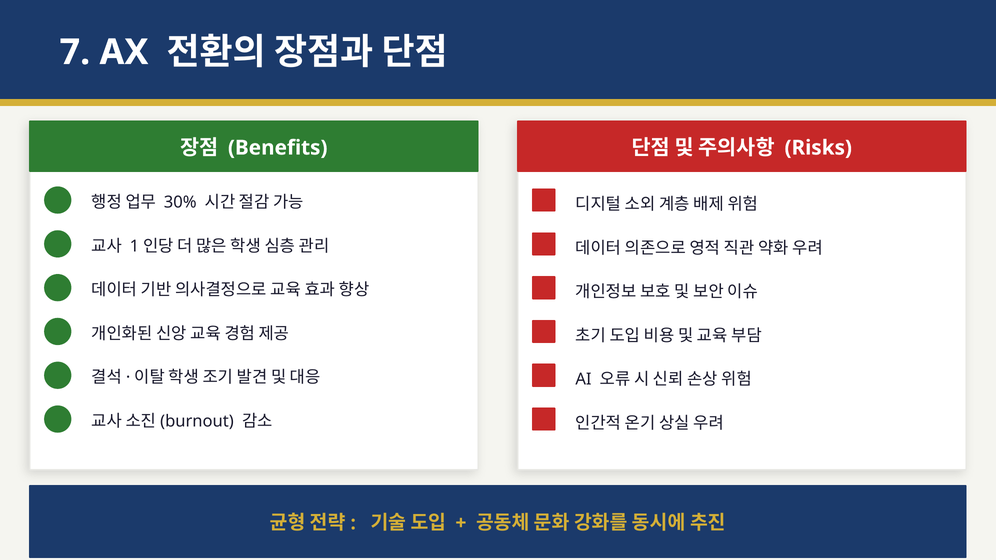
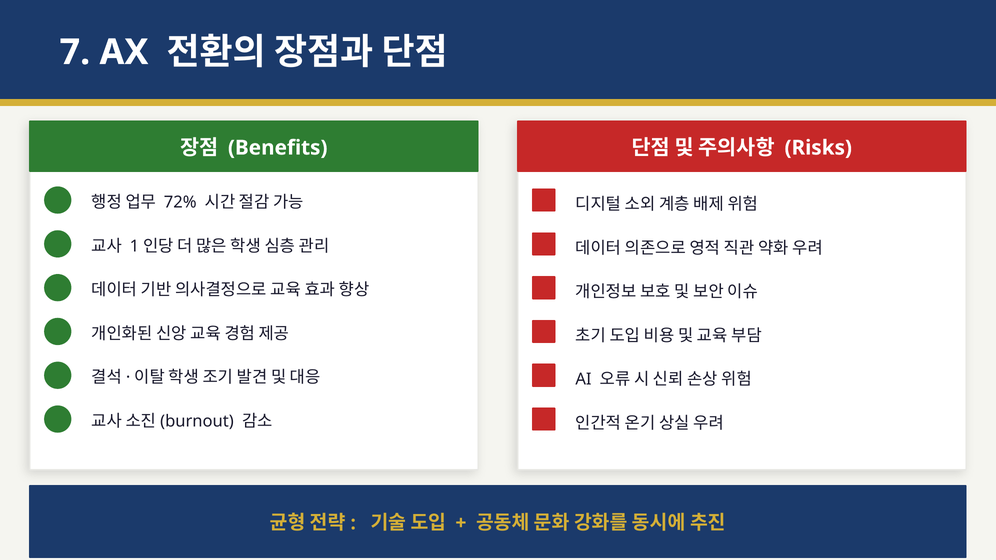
30%: 30% -> 72% (180, 202)
